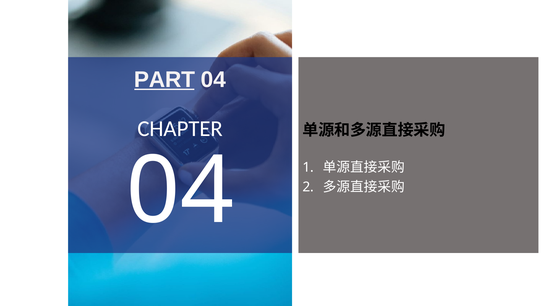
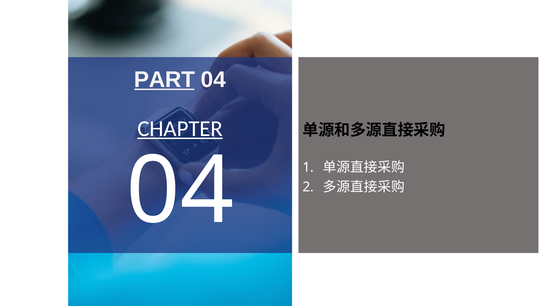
CHAPTER underline: none -> present (180, 129)
